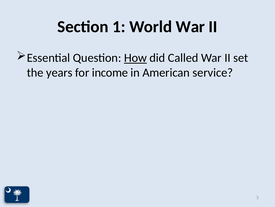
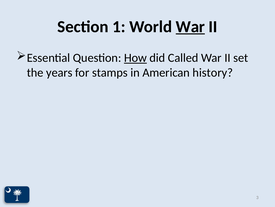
War underline: none -> present (190, 27)
income: income -> stamps (110, 72)
service: service -> history (213, 72)
